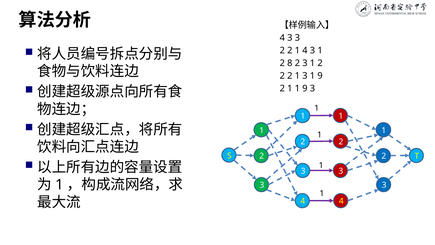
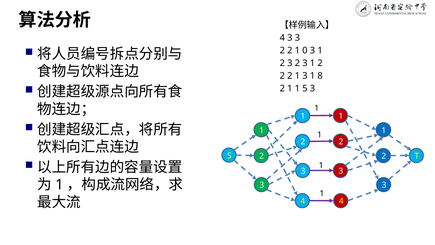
1 4: 4 -> 0 (305, 50)
8: 8 -> 3 (290, 63)
3 1 9: 9 -> 8 (320, 76)
1 1 9: 9 -> 5 (305, 89)
